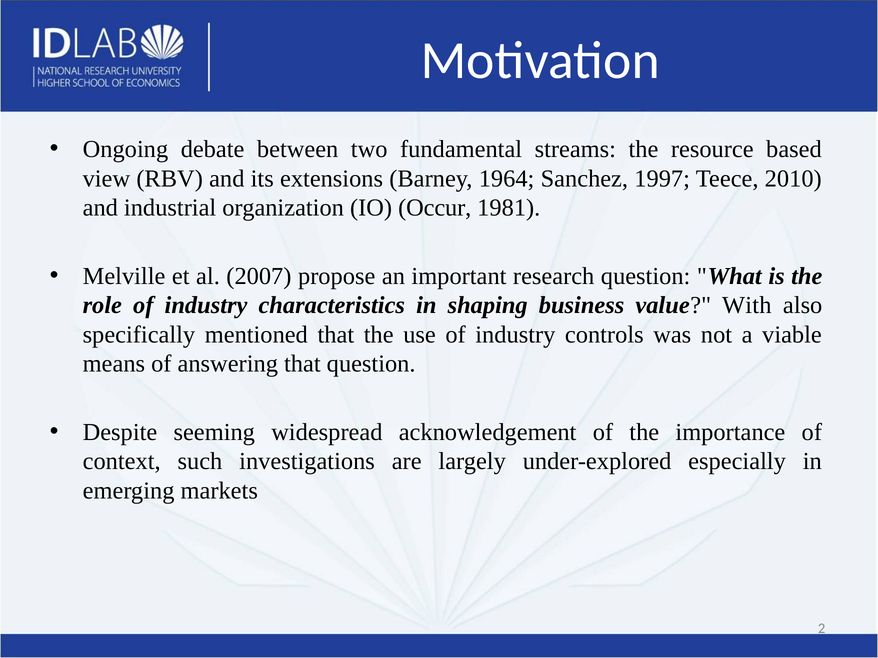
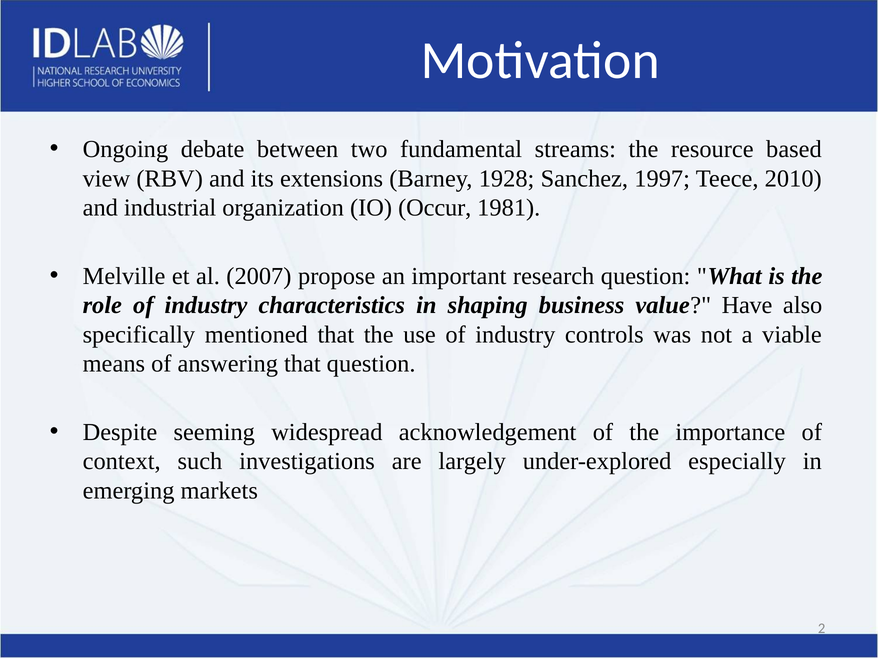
1964: 1964 -> 1928 (507, 179)
With: With -> Have (747, 306)
